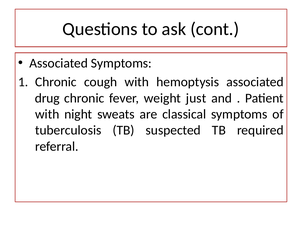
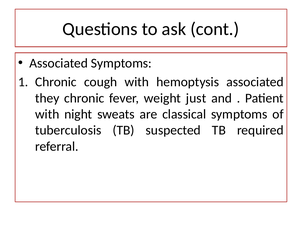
drug: drug -> they (47, 98)
